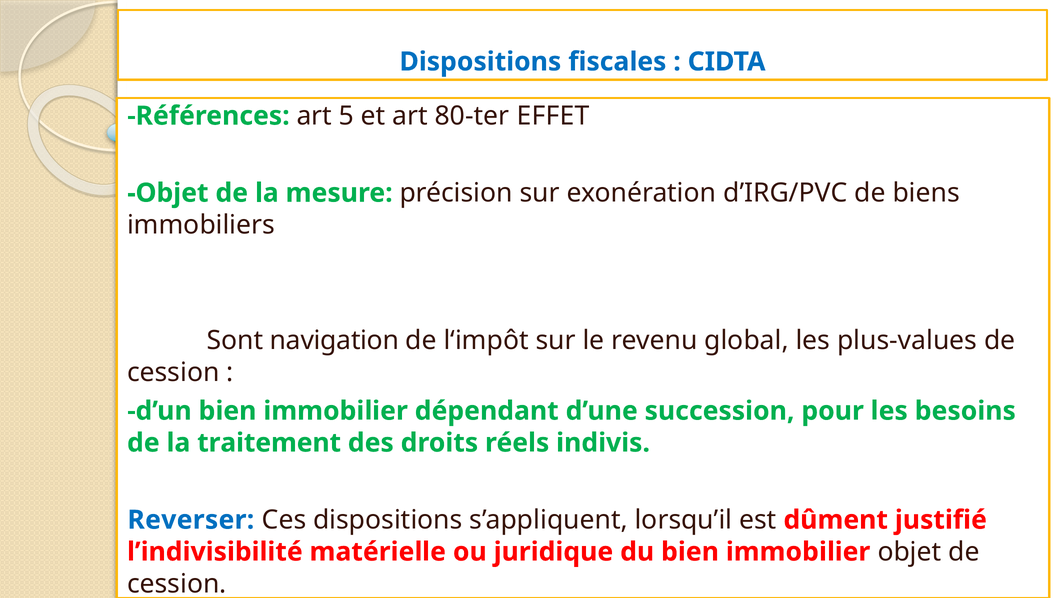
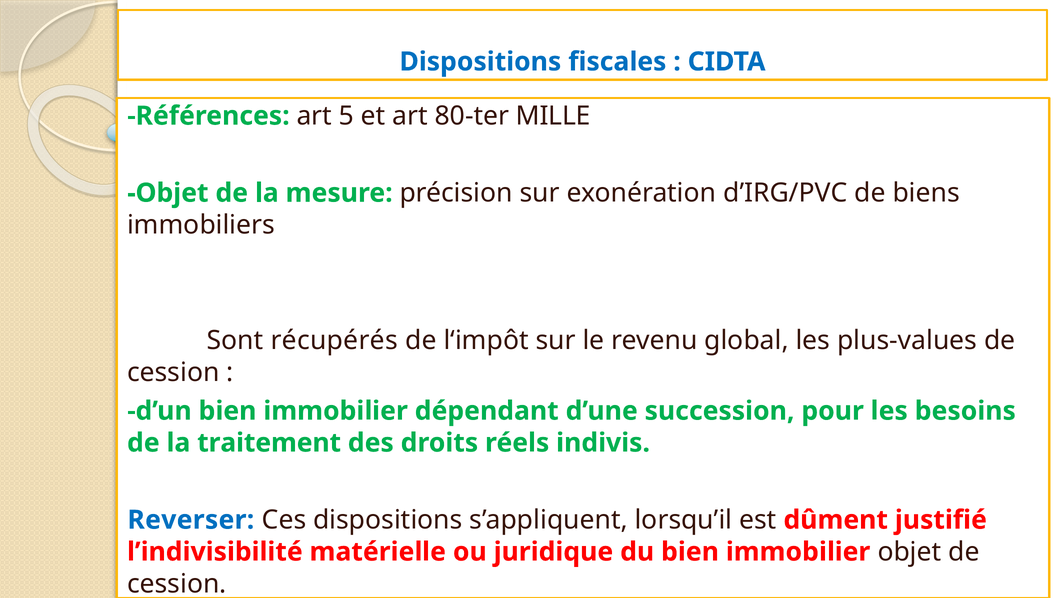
EFFET: EFFET -> MILLE (553, 116)
navigation: navigation -> récupérés (334, 340)
